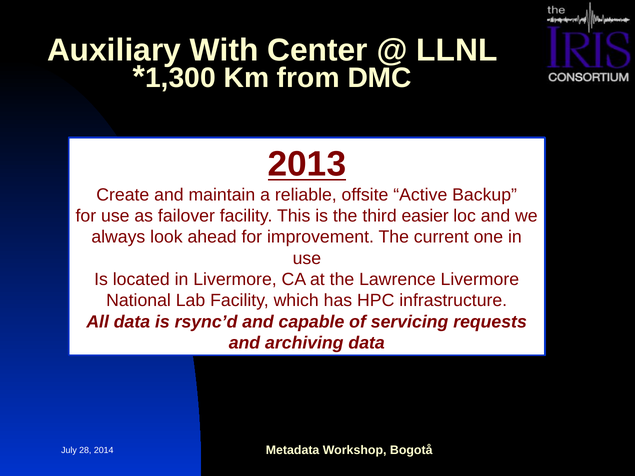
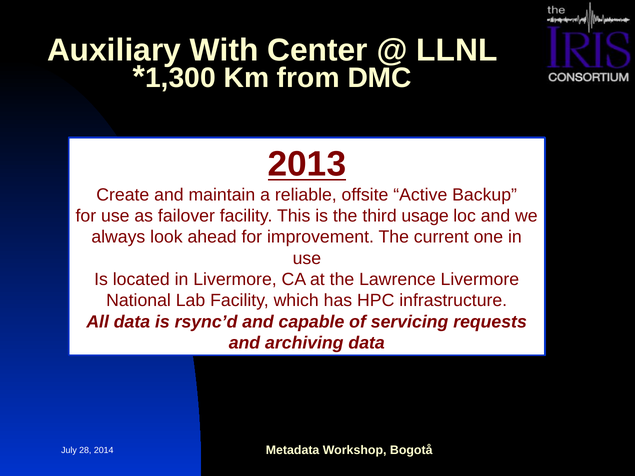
easier: easier -> usage (425, 216)
